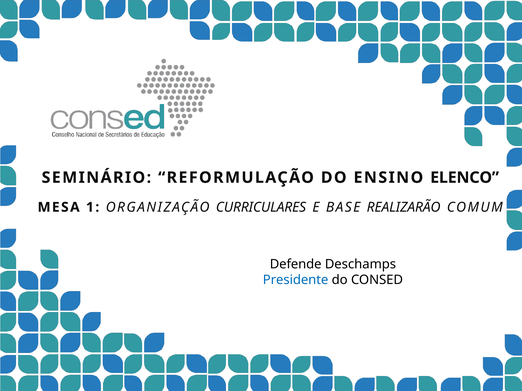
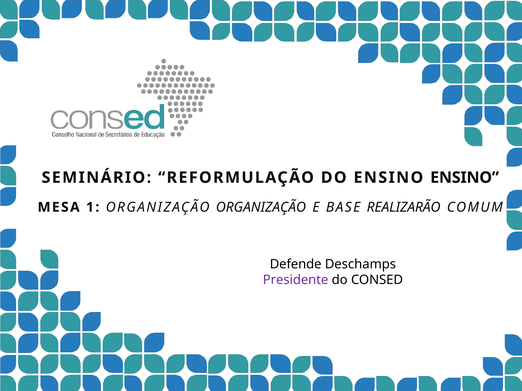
ENSINO ELENCO: ELENCO -> ENSINO (465, 178)
ORGANIZAÇÃO CURRICULARES: CURRICULARES -> ORGANIZAÇÃO (261, 207)
Presidente colour: blue -> purple (296, 280)
